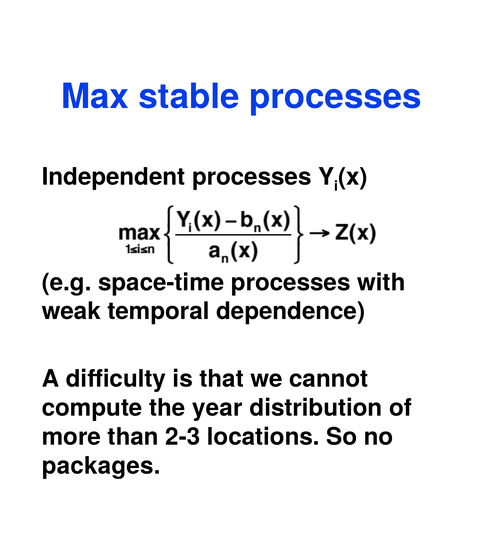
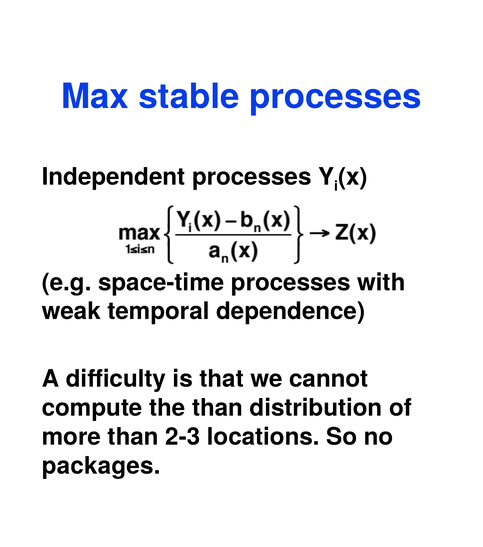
the year: year -> than (218, 408)
